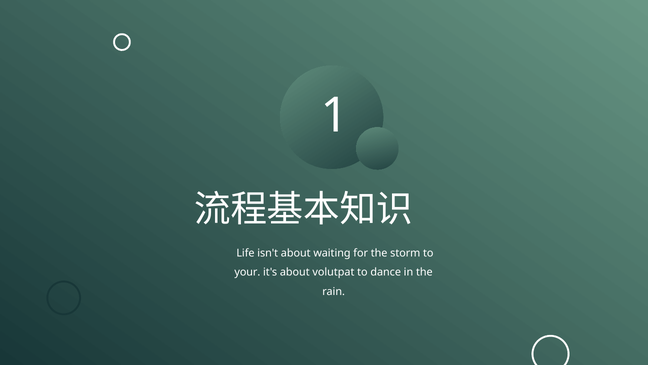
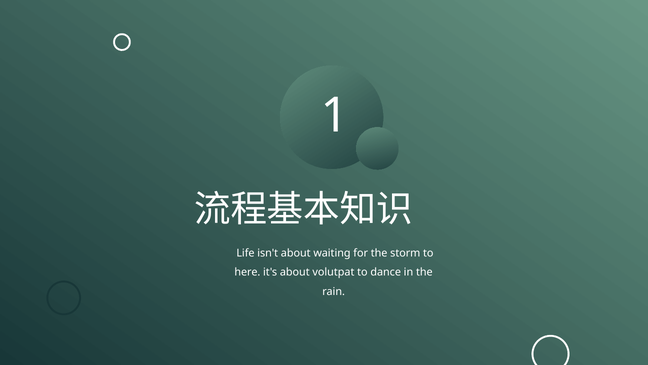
your: your -> here (247, 272)
